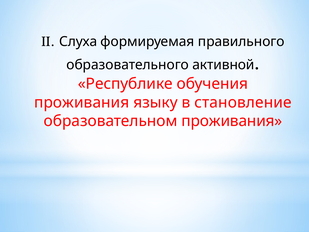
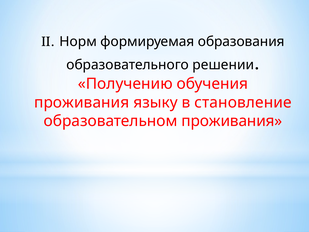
Слуха: Слуха -> Норм (78, 41)
правильного: правильного -> образования (241, 41)
активной: активной -> решении (223, 65)
Республике: Республике -> Получению (125, 84)
